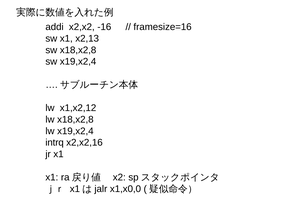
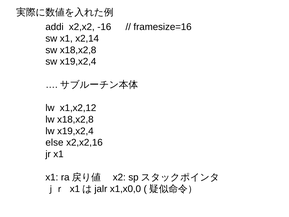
x2,13: x2,13 -> x2,14 (87, 38)
intrq: intrq -> else (54, 142)
